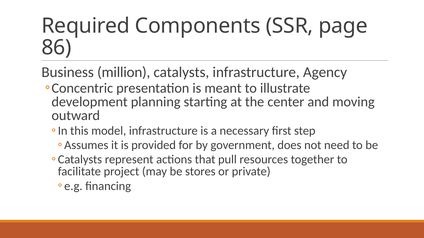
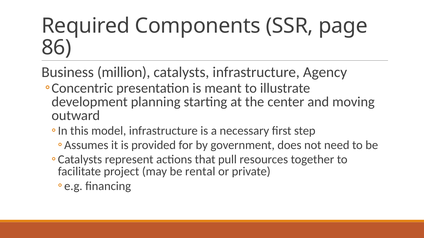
stores: stores -> rental (200, 172)
